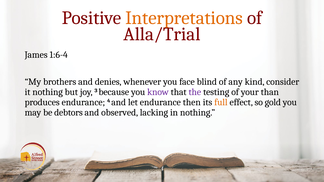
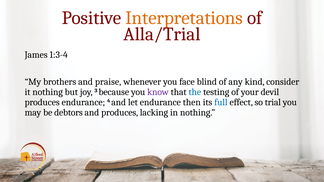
1:6-4: 1:6-4 -> 1:3-4 (59, 55)
denies: denies -> praise (108, 82)
the colour: purple -> blue (195, 92)
than: than -> devil (270, 92)
full colour: orange -> blue (221, 102)
gold: gold -> trial (273, 102)
and observed: observed -> produces (120, 113)
